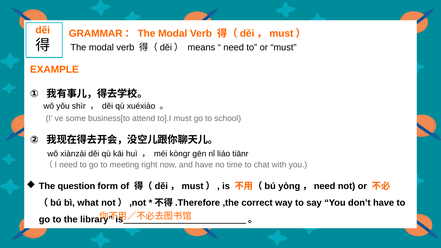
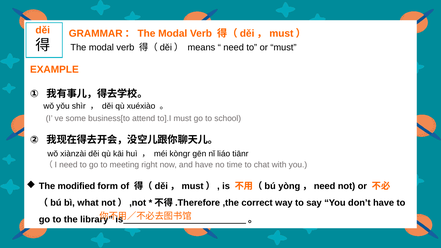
question: question -> modified (76, 186)
